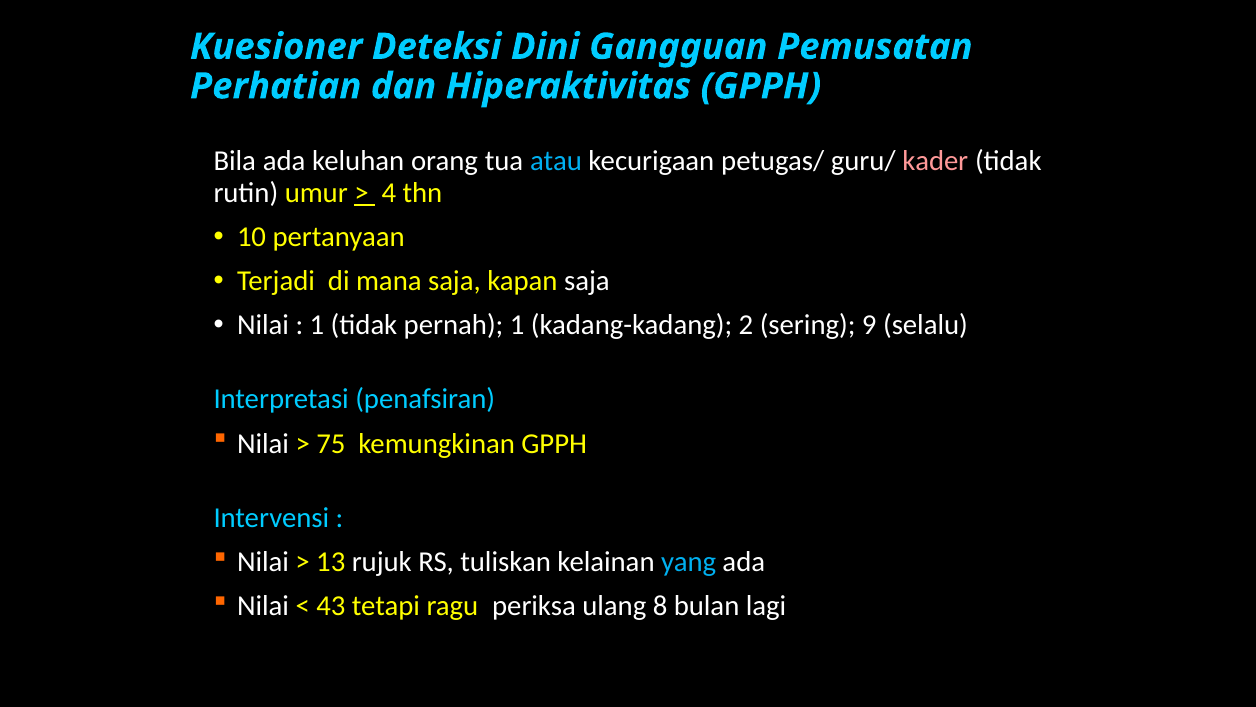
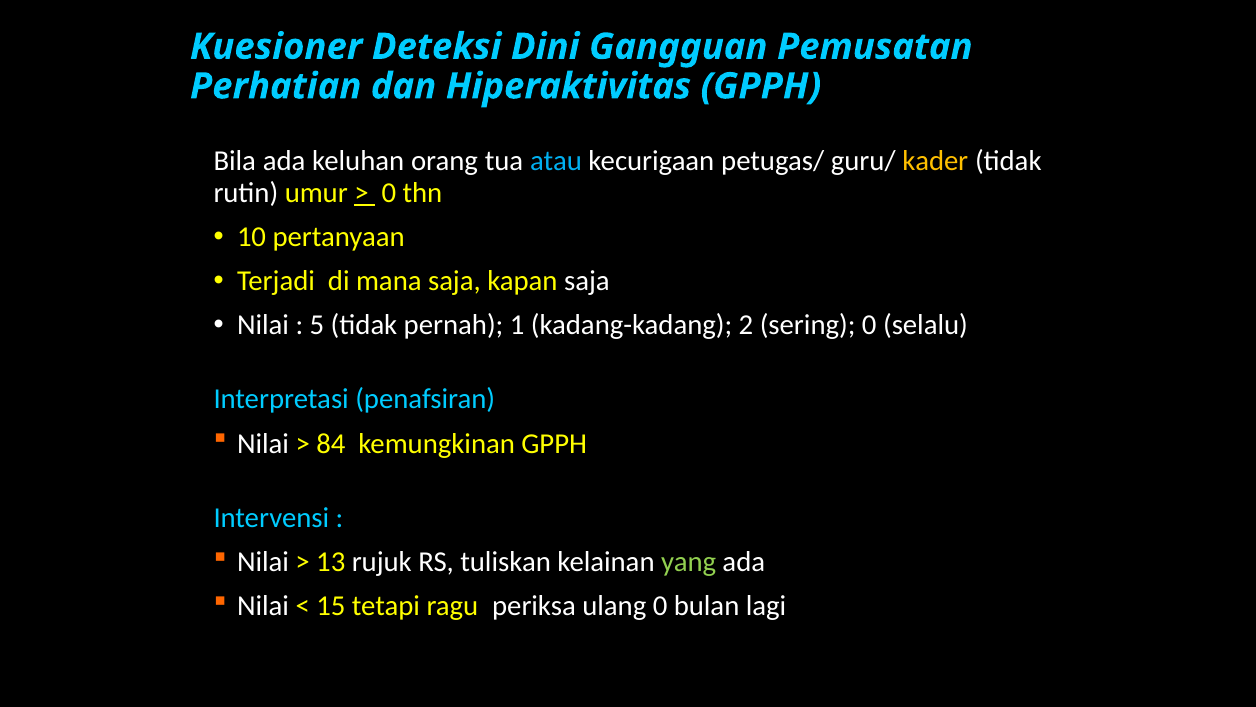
kader colour: pink -> yellow (935, 161)
4: 4 -> 0 (389, 192)
1: 1 -> 5 (317, 325)
sering 9: 9 -> 0 (869, 325)
75: 75 -> 84 (331, 443)
yang colour: light blue -> light green (689, 562)
43: 43 -> 15 (331, 606)
ulang 8: 8 -> 0 (660, 606)
